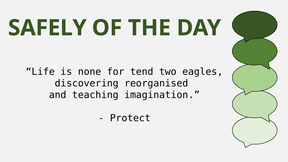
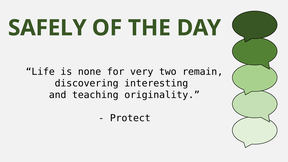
tend: tend -> very (142, 72)
eagles: eagles -> remain (203, 72)
reorganised: reorganised -> interesting (156, 83)
imagination: imagination -> originality (162, 95)
